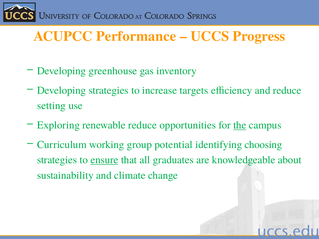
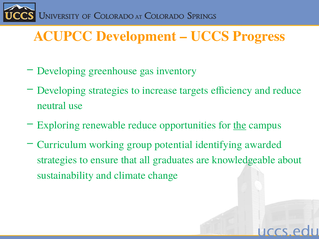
Performance: Performance -> Development (136, 36)
setting: setting -> neutral (52, 106)
choosing: choosing -> awarded (263, 145)
ensure underline: present -> none (104, 160)
